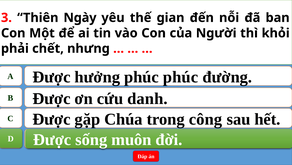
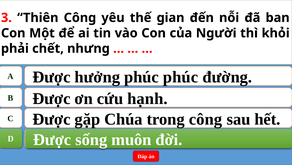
Thiên Ngày: Ngày -> Công (80, 18)
danh: danh -> hạnh (147, 98)
